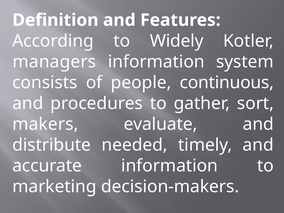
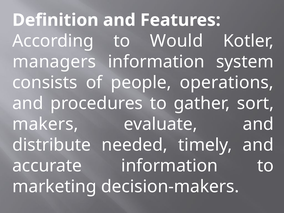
Widely: Widely -> Would (177, 41)
continuous: continuous -> operations (227, 83)
